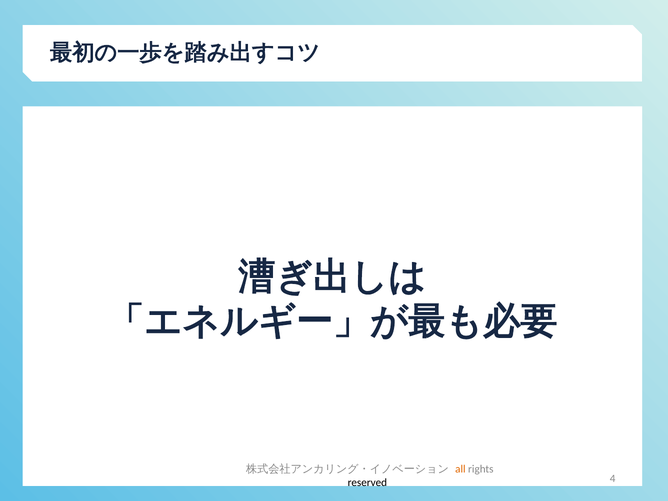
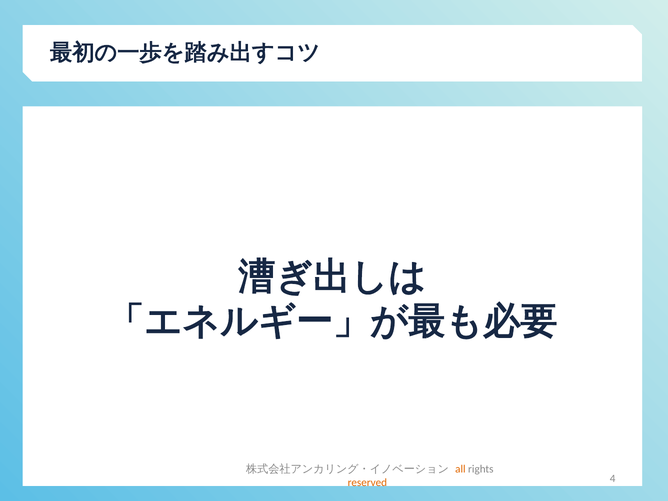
reserved colour: black -> orange (367, 483)
